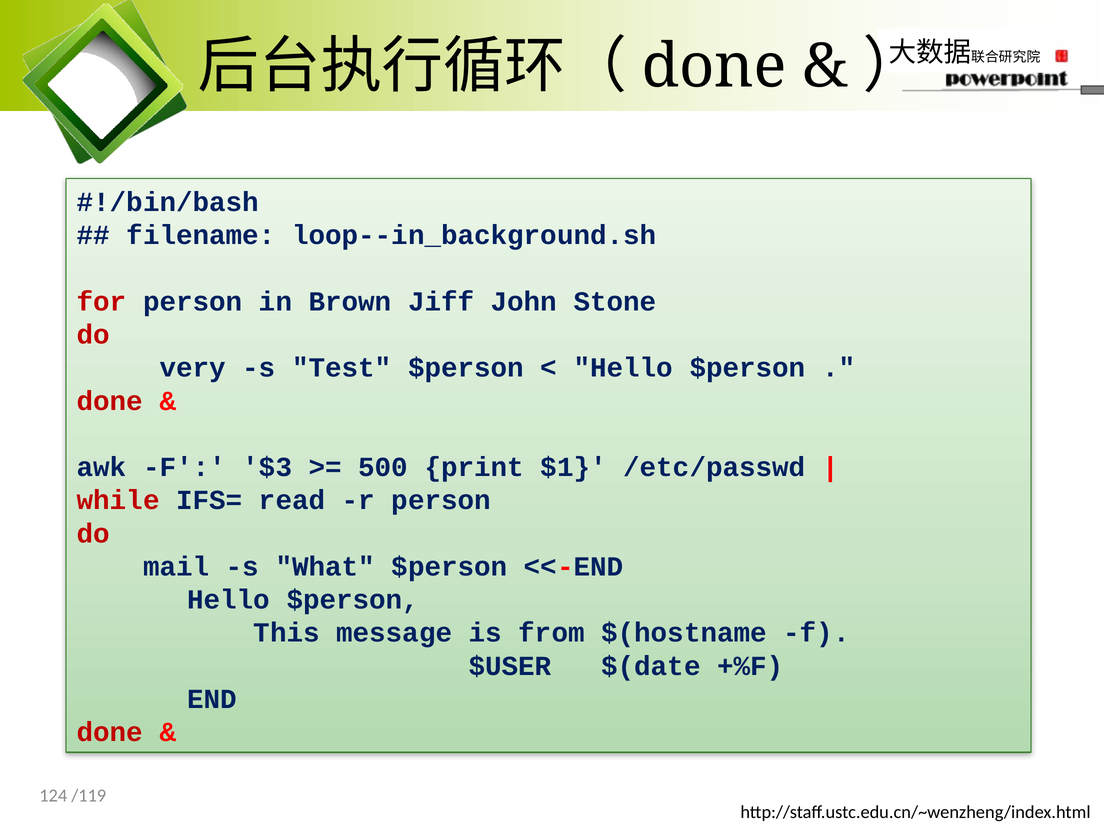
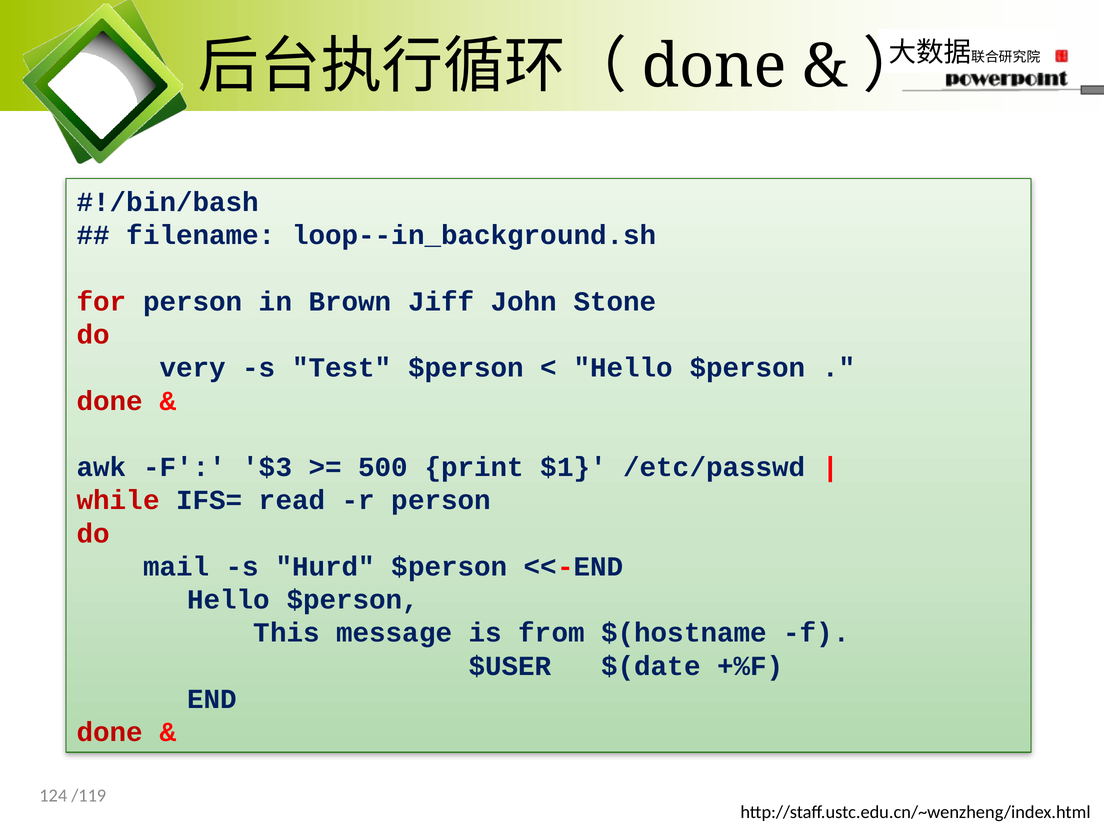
What: What -> Hurd (325, 567)
